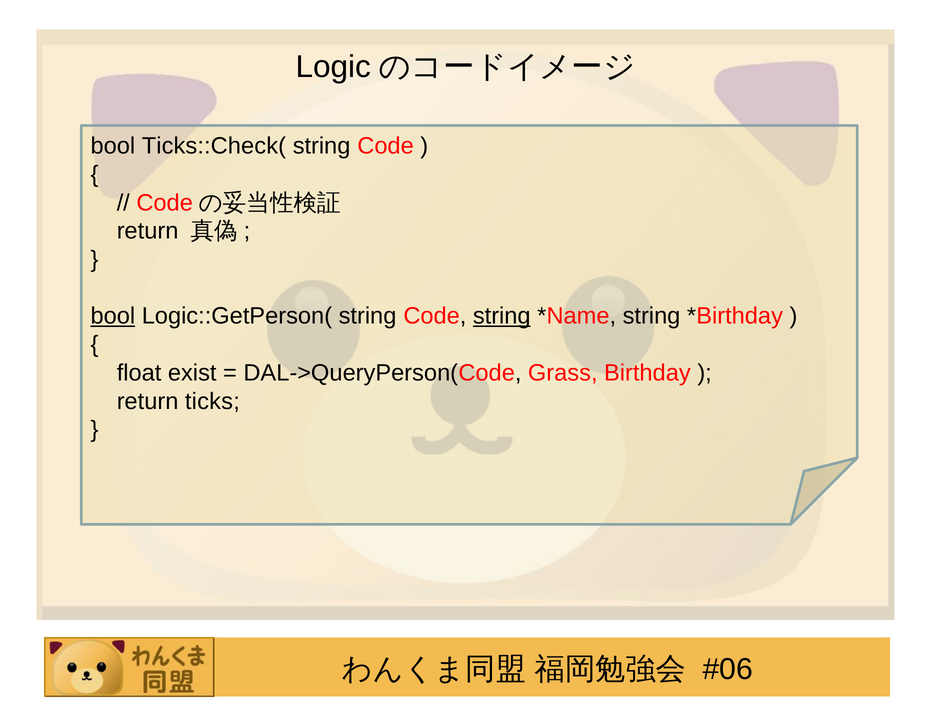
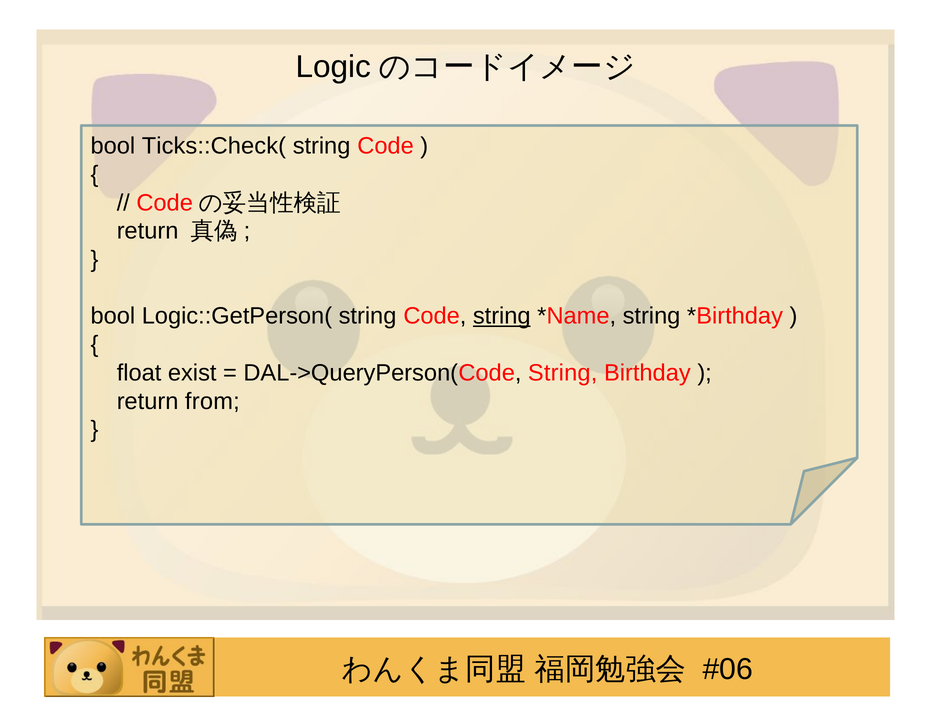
bool underline: present -> none (113, 316)
DAL->QueryPerson(Code Grass: Grass -> String (563, 373)
ticks: ticks -> from (212, 402)
